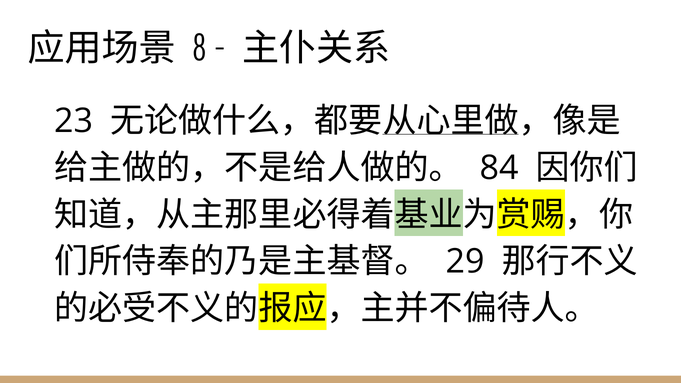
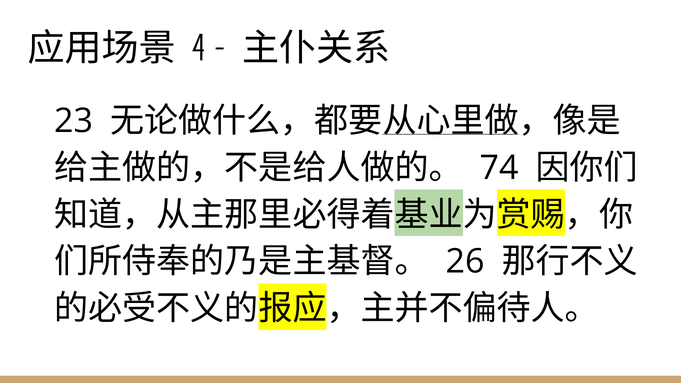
8: 8 -> 4 (199, 48)
84: 84 -> 74 (499, 168)
29: 29 -> 26 (465, 262)
